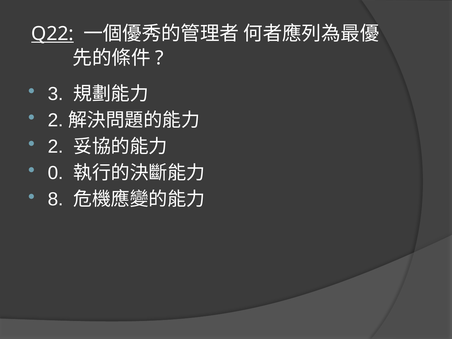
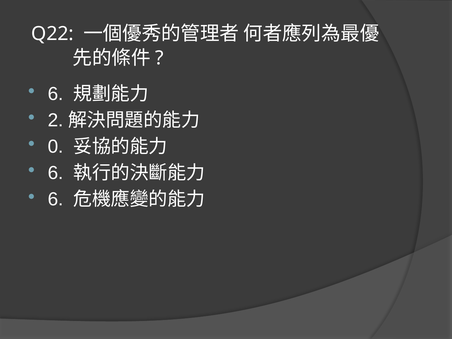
Q22 underline: present -> none (53, 34)
3: 3 -> 6 (56, 94)
2: 2 -> 0 (56, 147)
0: 0 -> 6 (56, 173)
8: 8 -> 6 (56, 199)
